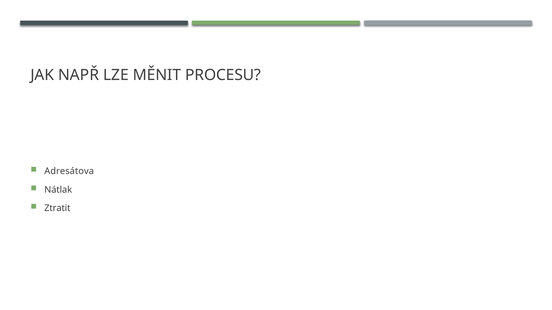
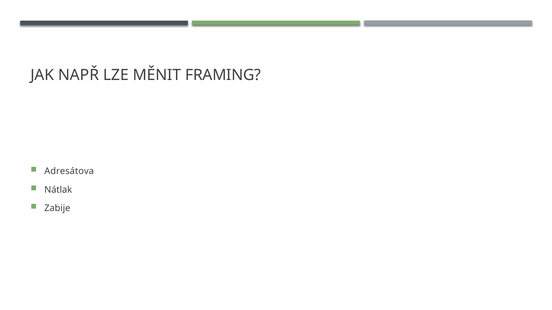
PROCESU: PROCESU -> FRAMING (223, 75)
Ztratit: Ztratit -> Zabije (57, 209)
